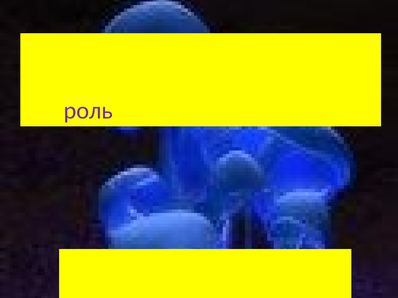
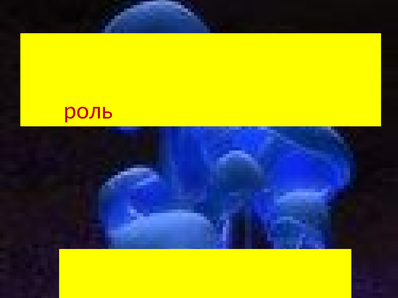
роль colour: purple -> red (88, 111)
